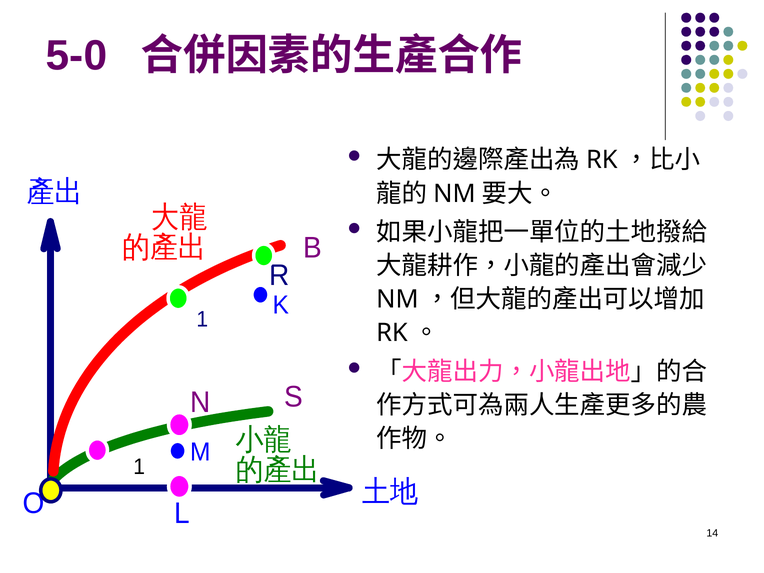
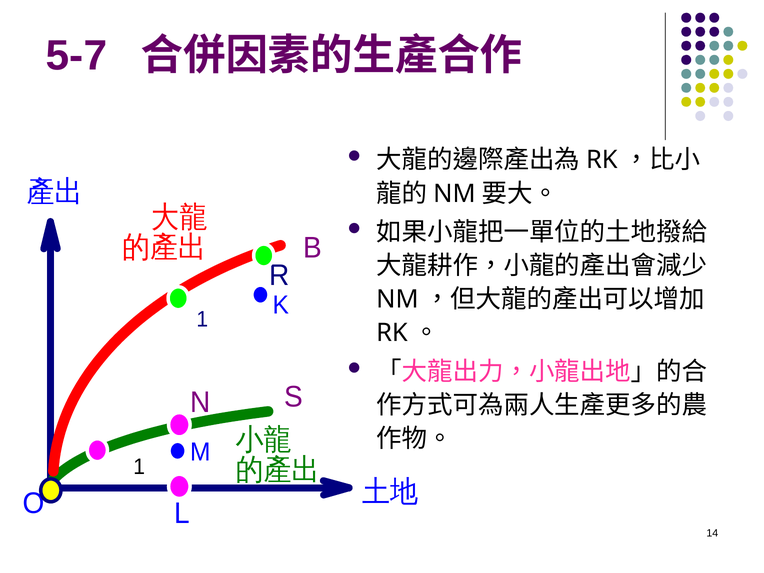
5-0: 5-0 -> 5-7 (76, 56)
